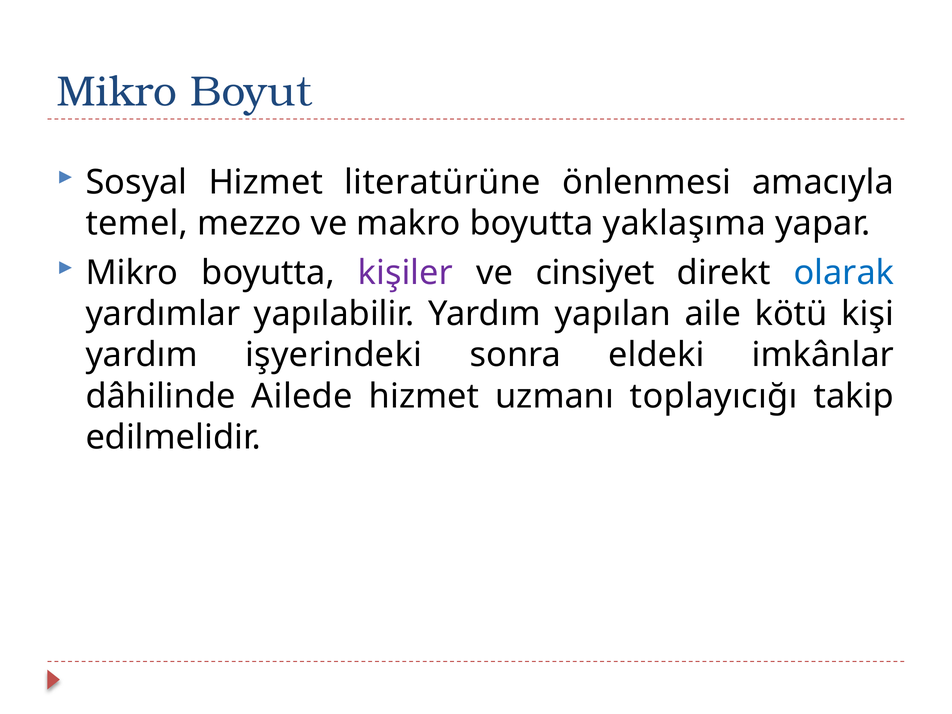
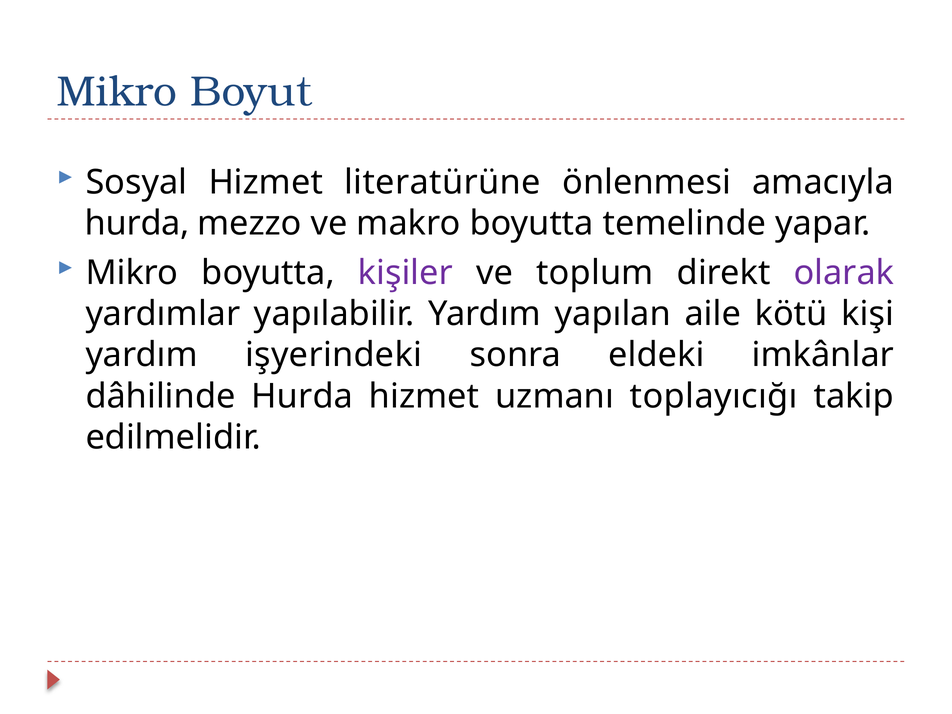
temel: temel -> hurda (137, 224)
yaklaşıma: yaklaşıma -> temelinde (685, 224)
cinsiyet: cinsiyet -> toplum (595, 273)
olarak colour: blue -> purple (844, 273)
dâhilinde Ailede: Ailede -> Hurda (302, 396)
